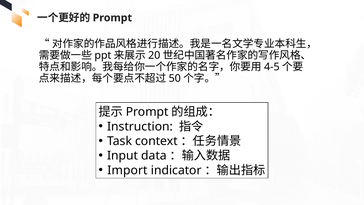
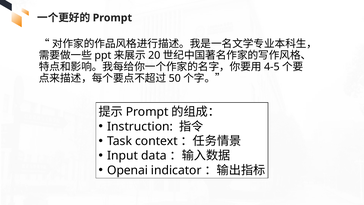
Import: Import -> Openai (128, 170)
